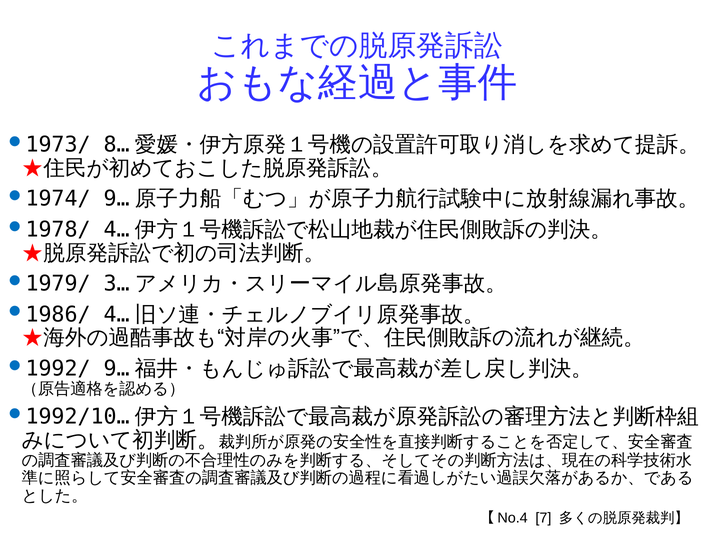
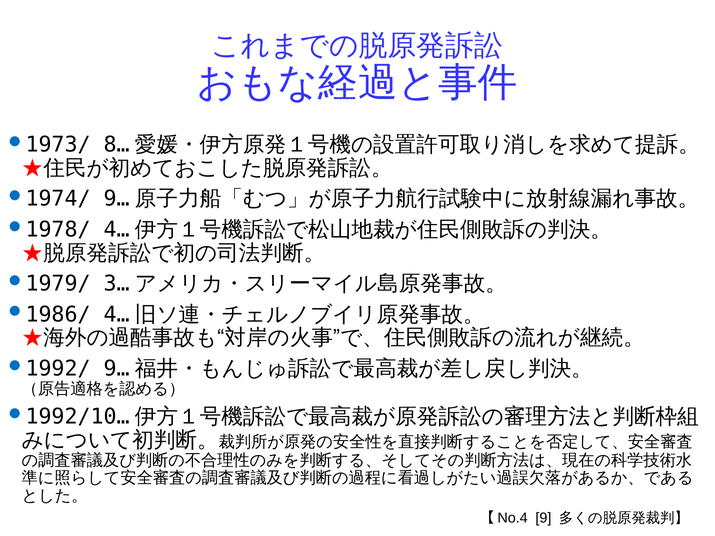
7: 7 -> 9 (543, 518)
